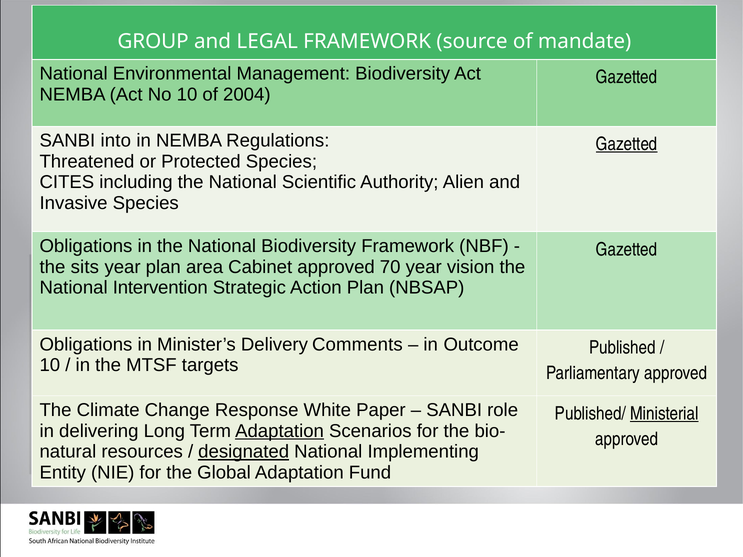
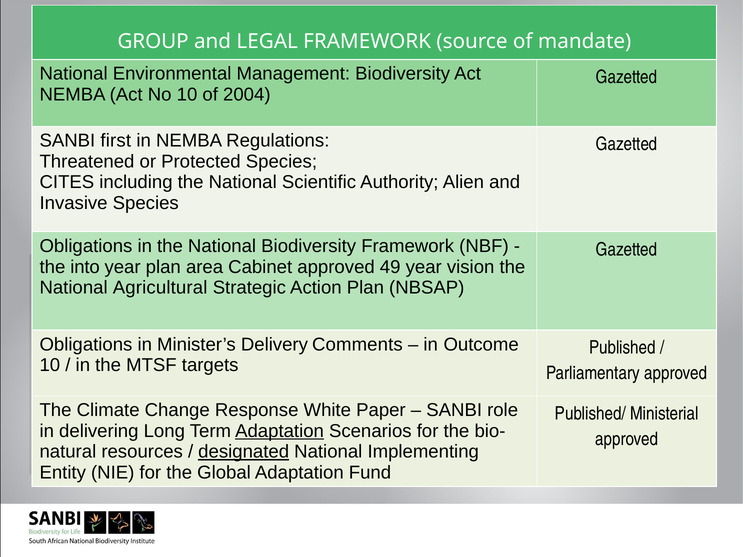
into: into -> first (116, 141)
Gazetted underline: present -> none (627, 144)
sits: sits -> into (85, 267)
70: 70 -> 49 (390, 267)
Intervention: Intervention -> Agricultural (160, 288)
Ministerial underline: present -> none (664, 414)
